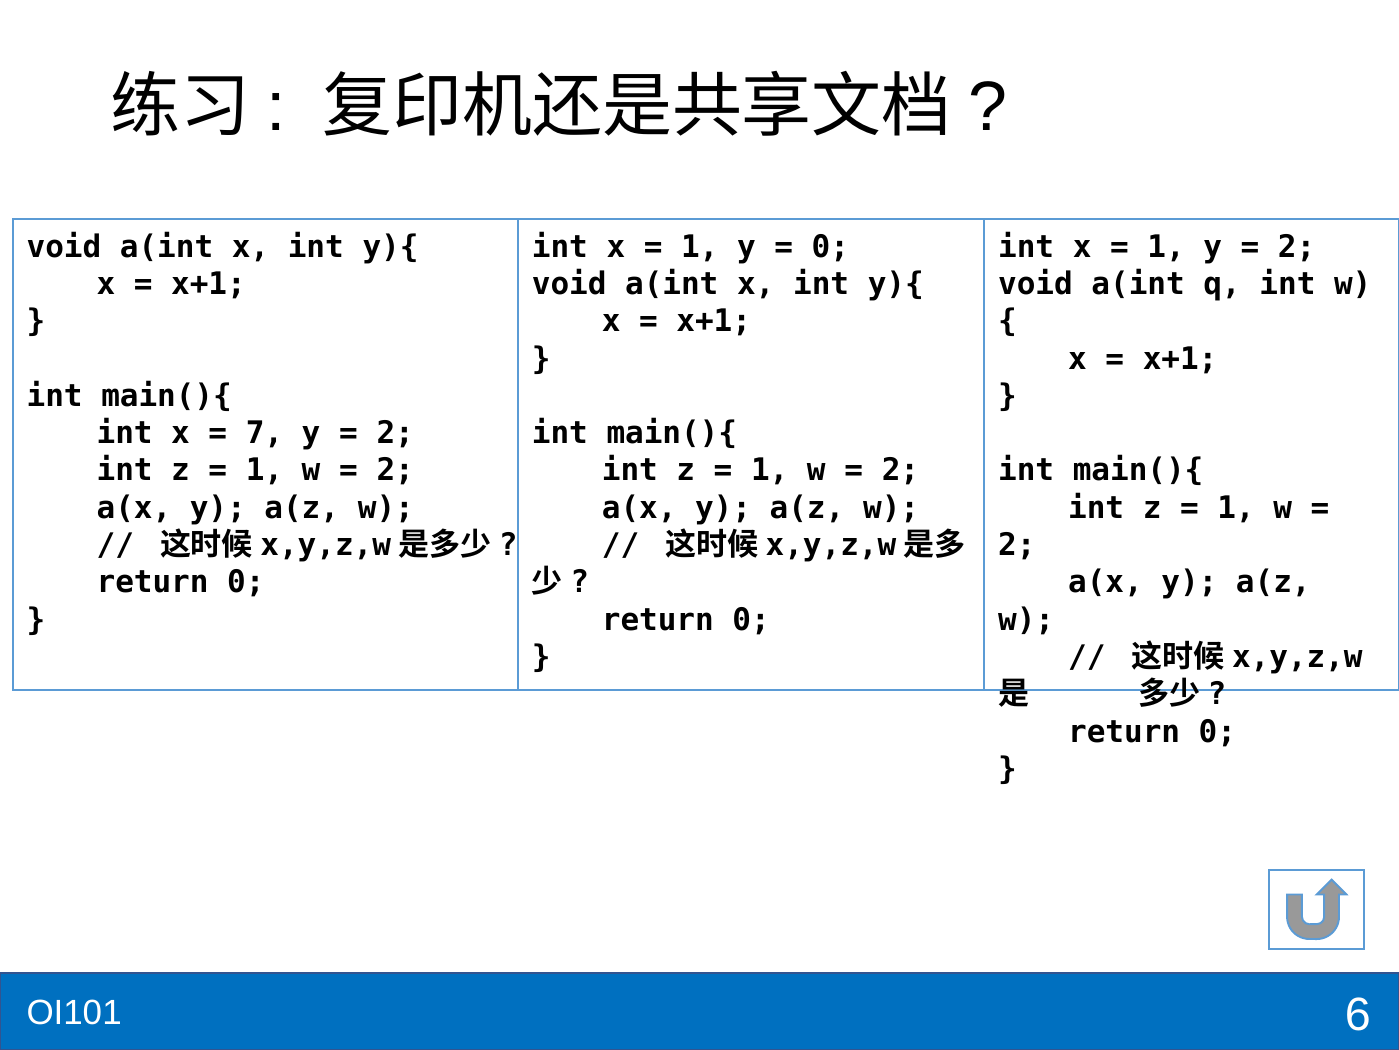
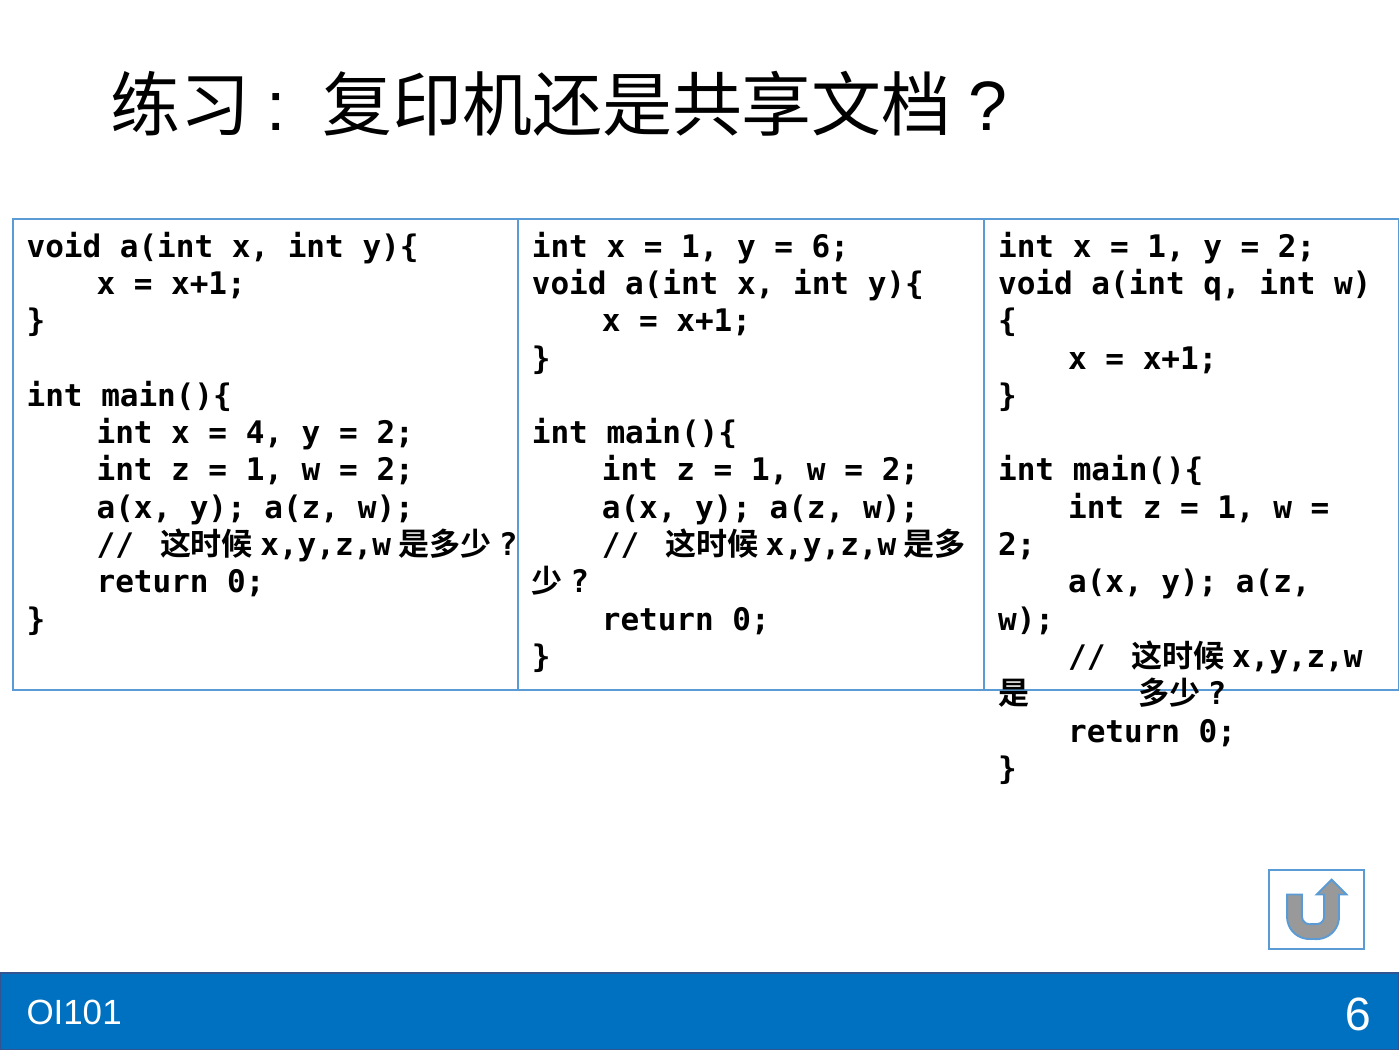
0: 0 -> 6 (830, 247)
7: 7 -> 4 (264, 433)
